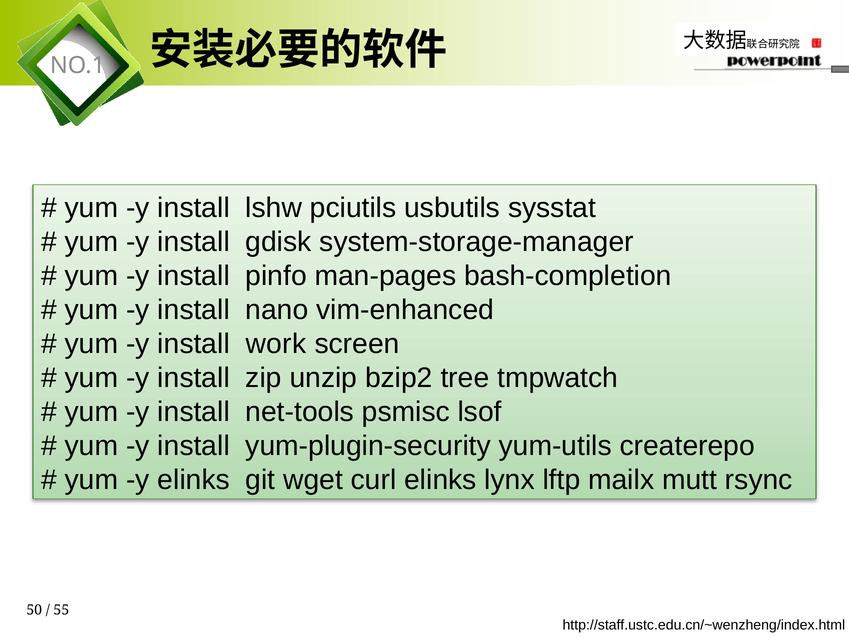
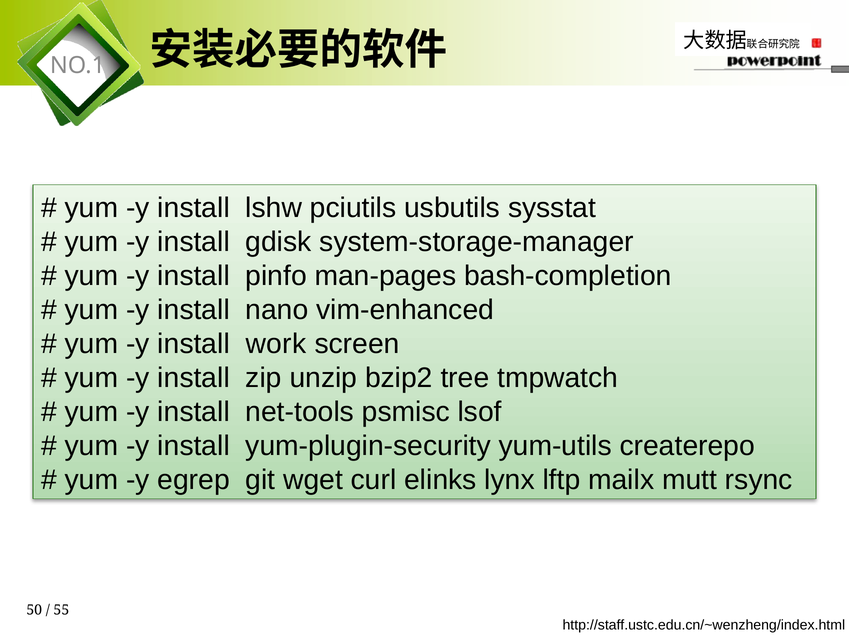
y elinks: elinks -> egrep (194, 479)
